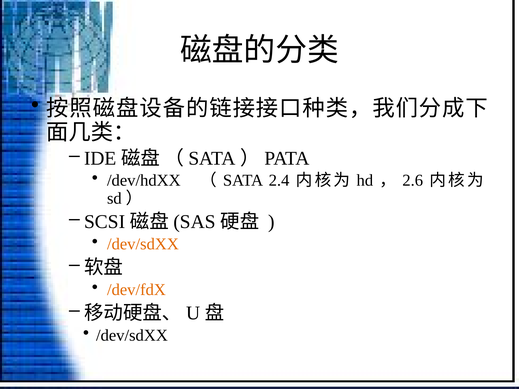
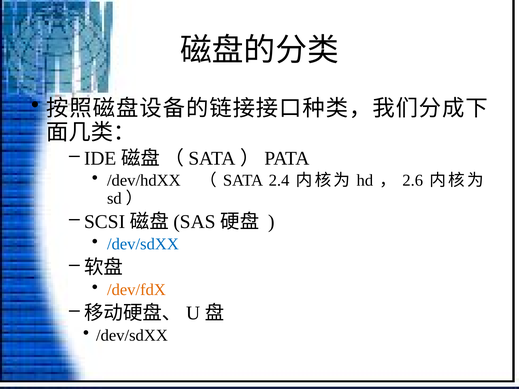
/dev/sdXX colour: orange -> blue (143, 244)
